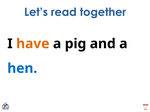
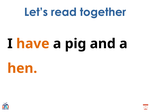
hen colour: blue -> orange (22, 69)
